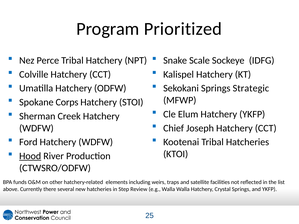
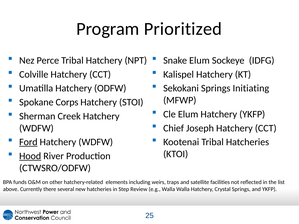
Snake Scale: Scale -> Elum (199, 61)
Strategic: Strategic -> Initiating (251, 88)
Ford underline: none -> present (28, 142)
